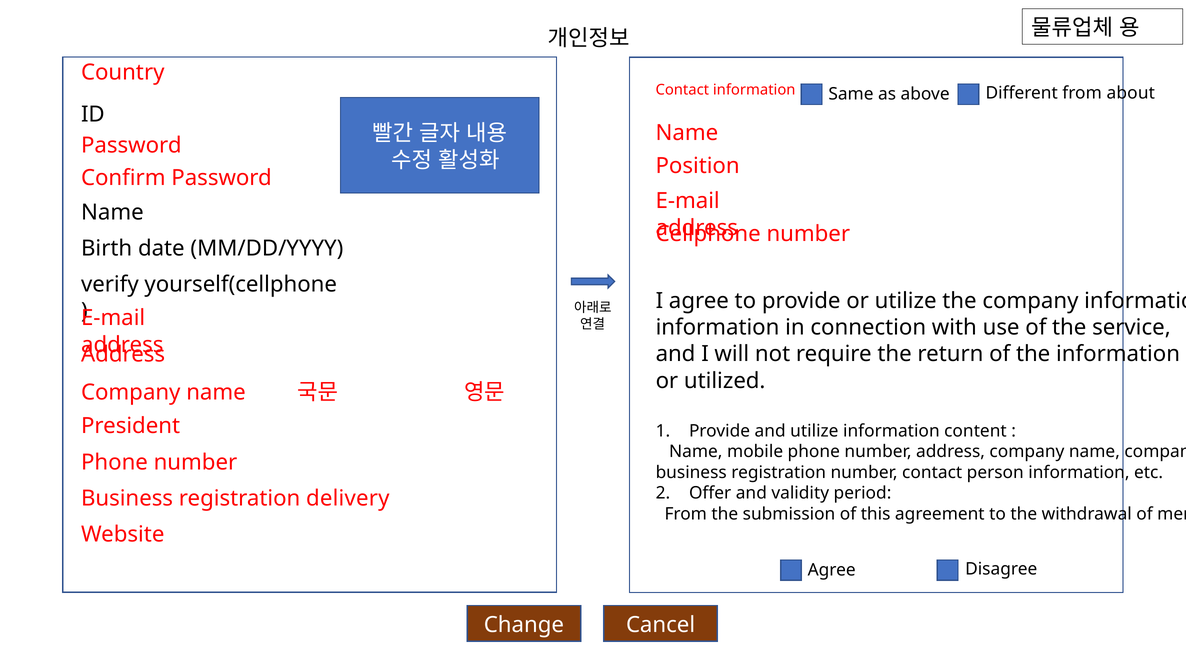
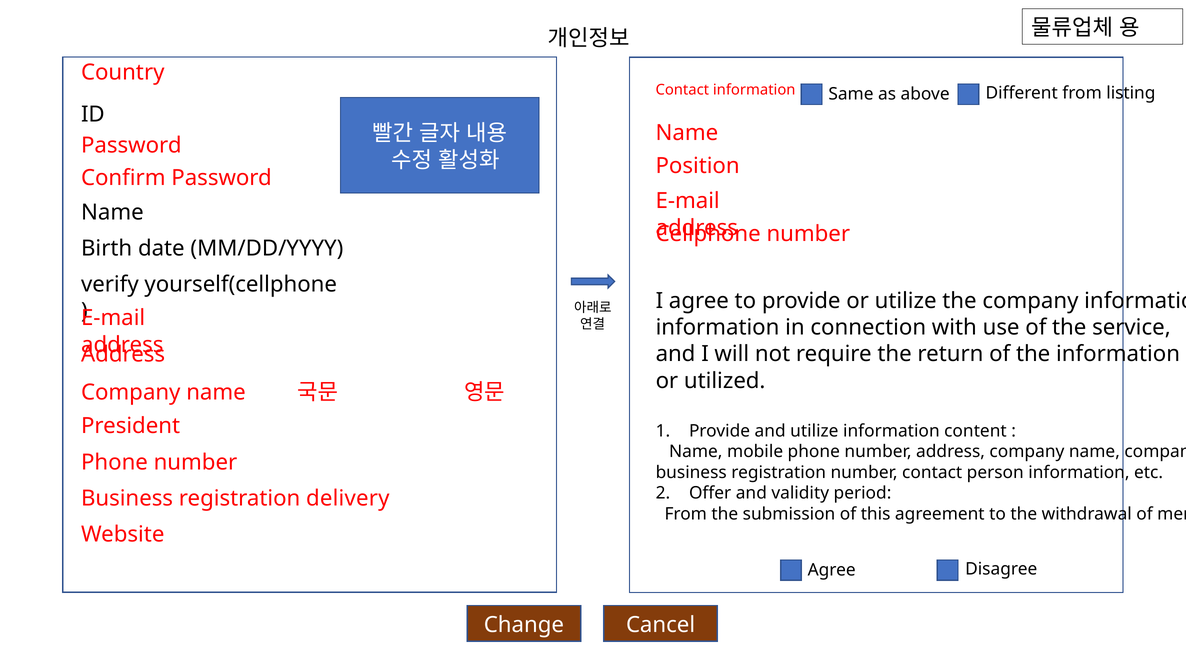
about: about -> listing (1131, 93)
